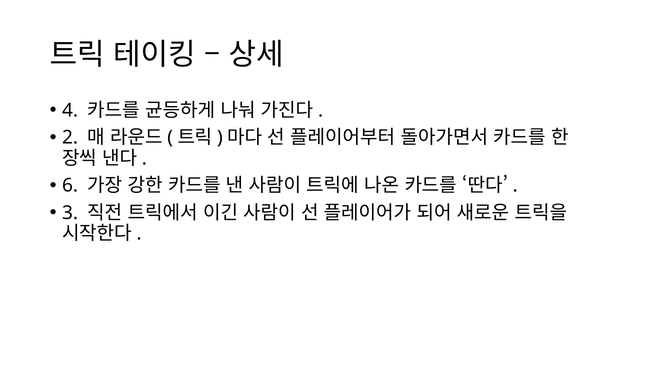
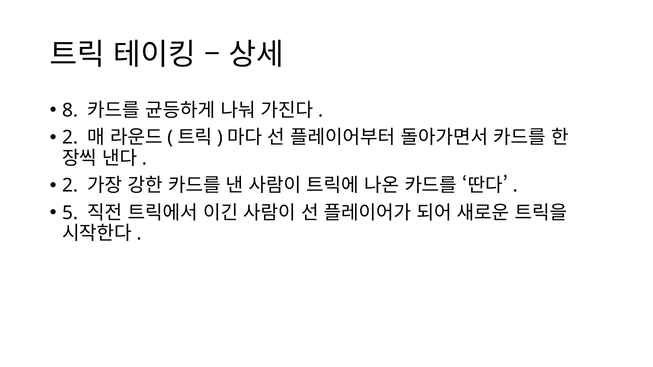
4: 4 -> 8 (70, 110)
6: 6 -> 2 (70, 186)
3: 3 -> 5 (70, 213)
